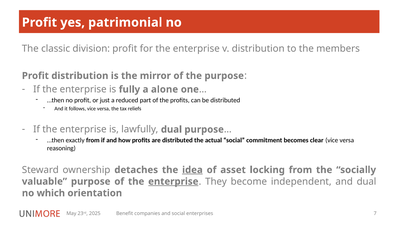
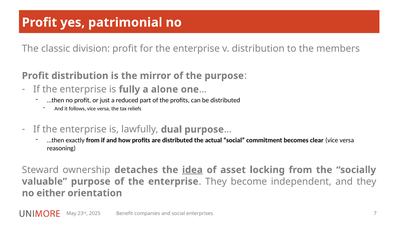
enterprise underline: present -> none (173, 181)
and dual: dual -> they (366, 181)
which: which -> either (51, 193)
